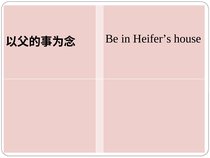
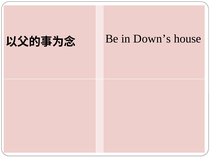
Heifer’s: Heifer’s -> Down’s (152, 39)
